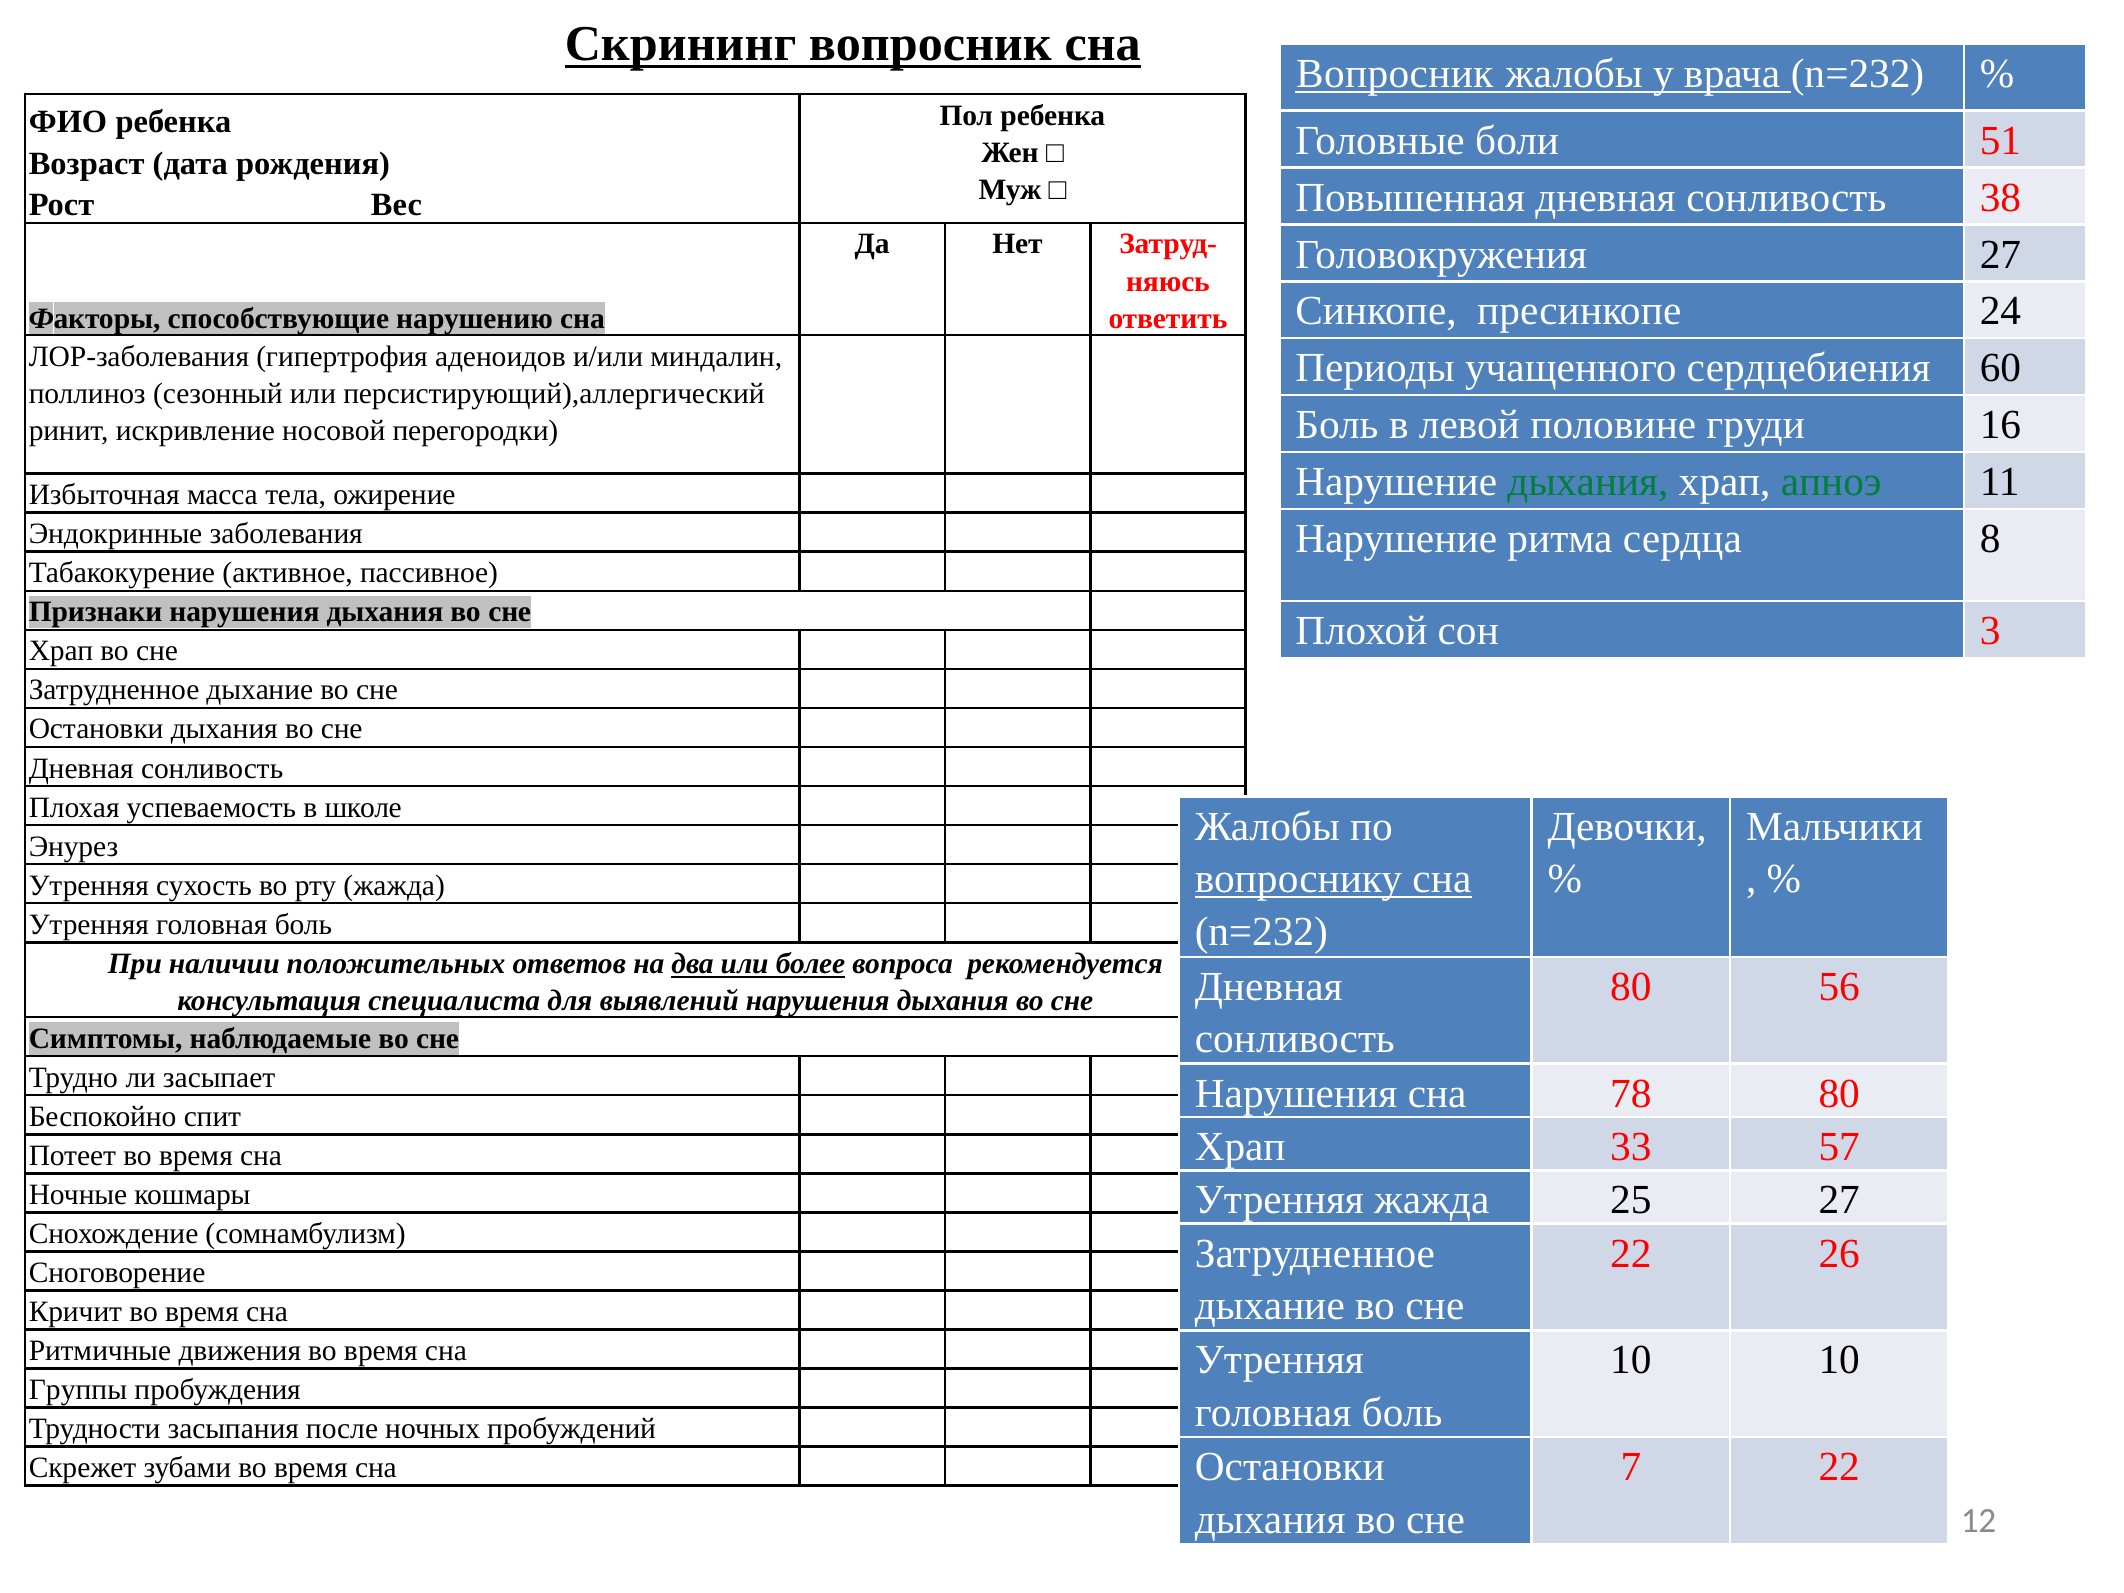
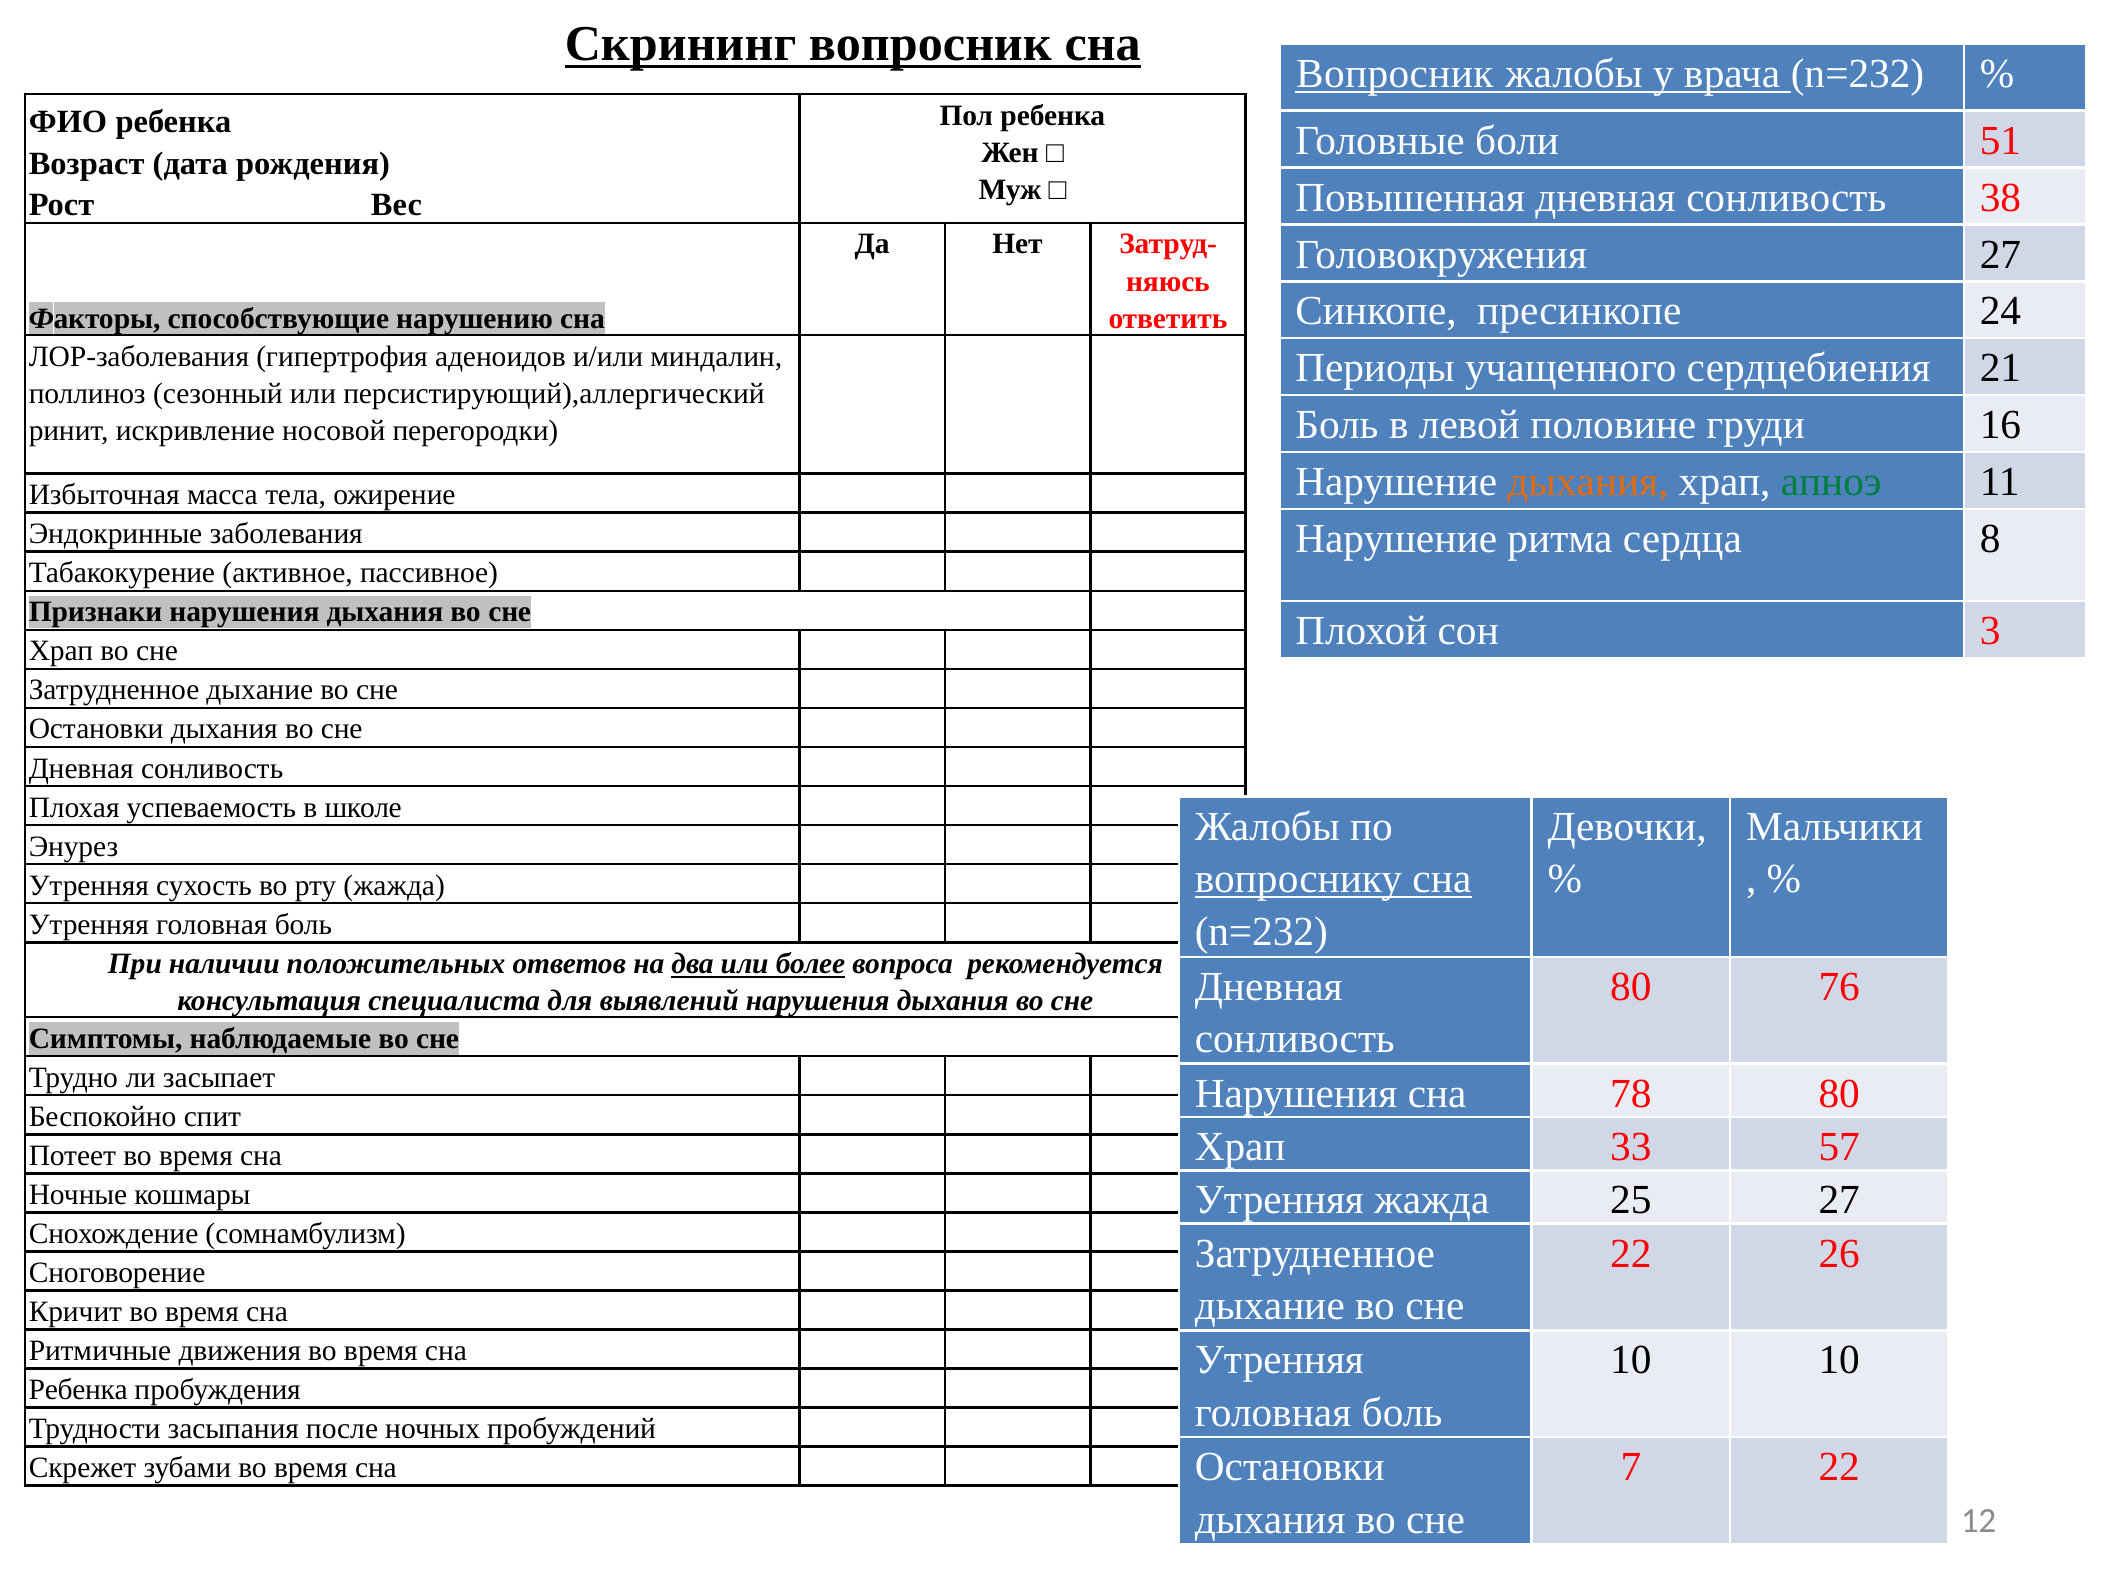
60: 60 -> 21 (2000, 368)
дыхания colour: green -> orange (1588, 482)
56: 56 -> 76 (1839, 987)
Группы: Группы -> Ребенка (78, 1390)
